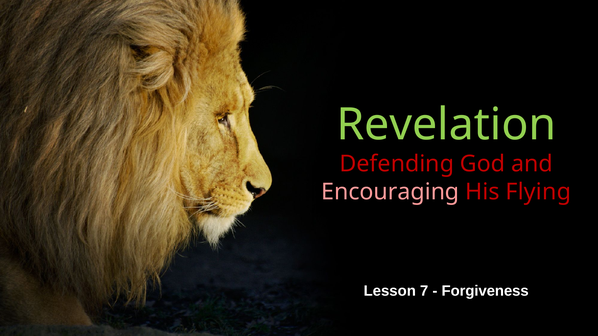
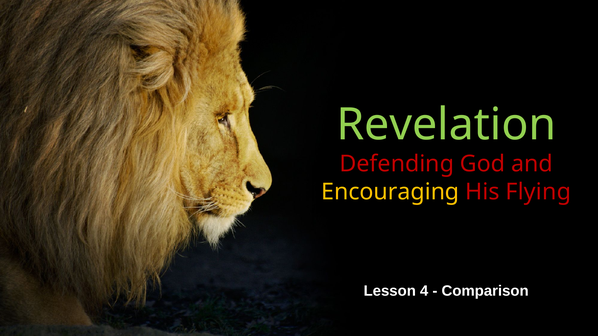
Encouraging colour: pink -> yellow (390, 192)
7: 7 -> 4 (424, 291)
Forgiveness: Forgiveness -> Comparison (485, 291)
